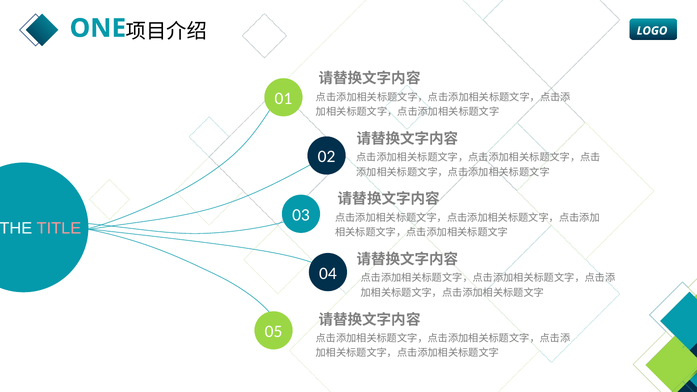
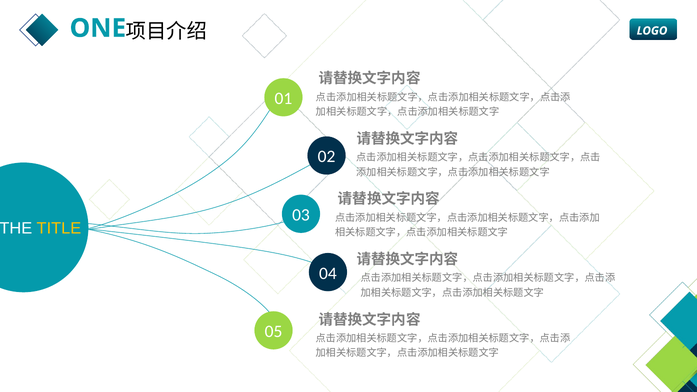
TITLE colour: pink -> yellow (59, 229)
